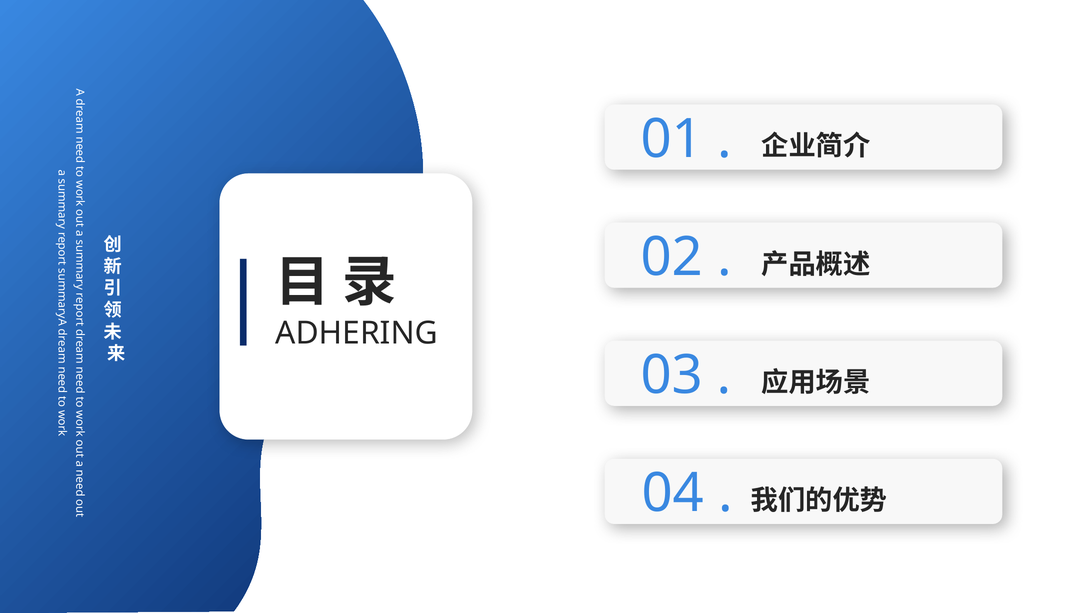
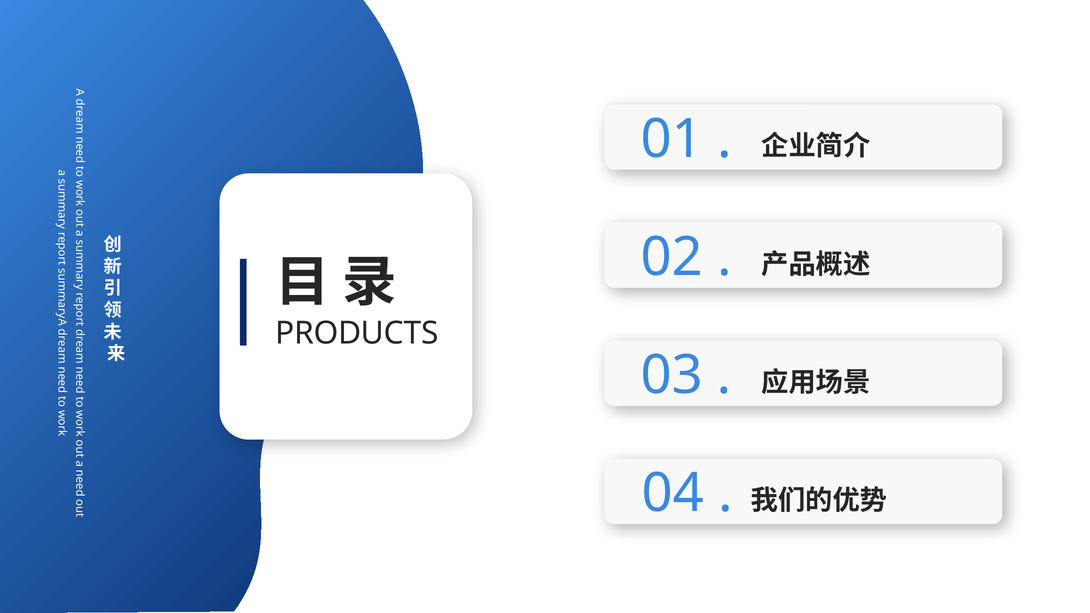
ADHERING: ADHERING -> PRODUCTS (357, 333)
